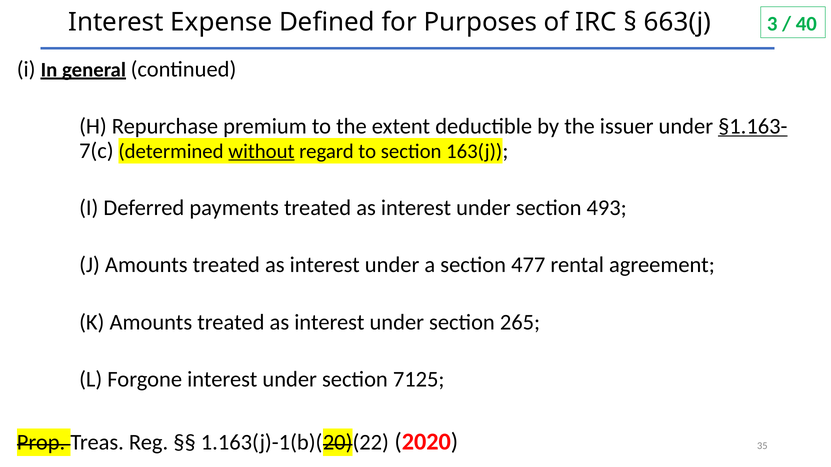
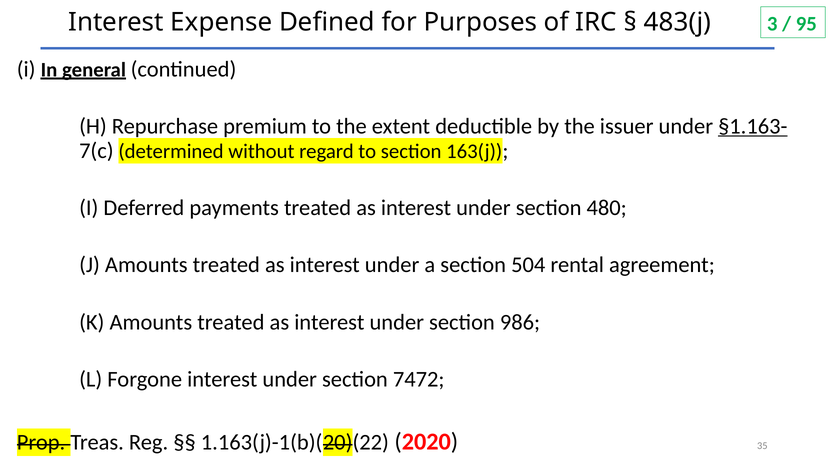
663(j: 663(j -> 483(j (677, 22)
40: 40 -> 95 (806, 24)
without underline: present -> none (261, 151)
493: 493 -> 480 (607, 208)
477: 477 -> 504 (528, 265)
265: 265 -> 986 (520, 322)
7125: 7125 -> 7472 (419, 380)
